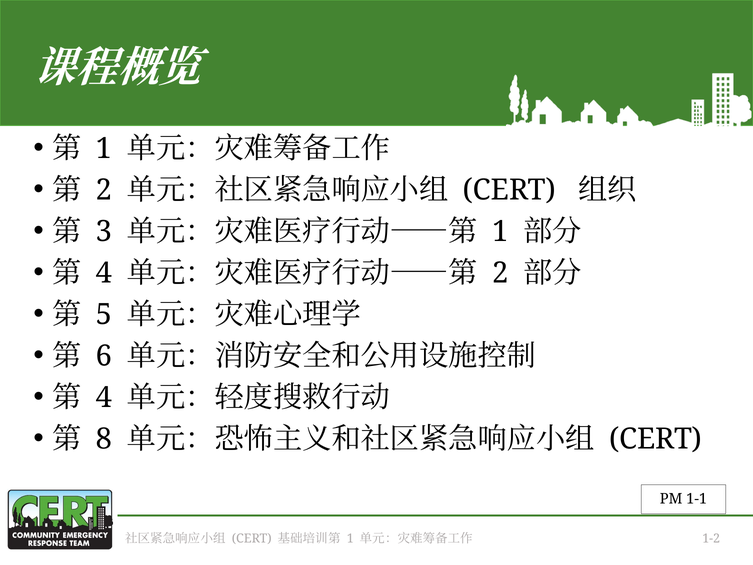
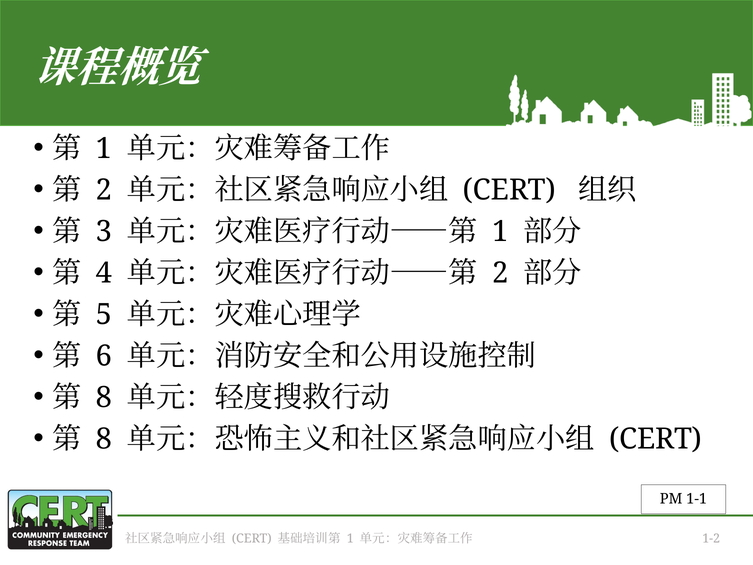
4: 4 -> 8 (104, 397)
